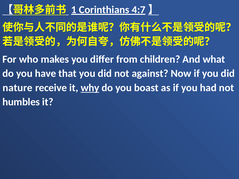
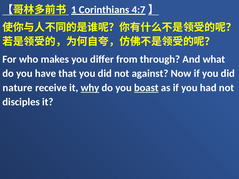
children: children -> through (160, 59)
boast underline: none -> present (146, 88)
humbles: humbles -> disciples (21, 102)
